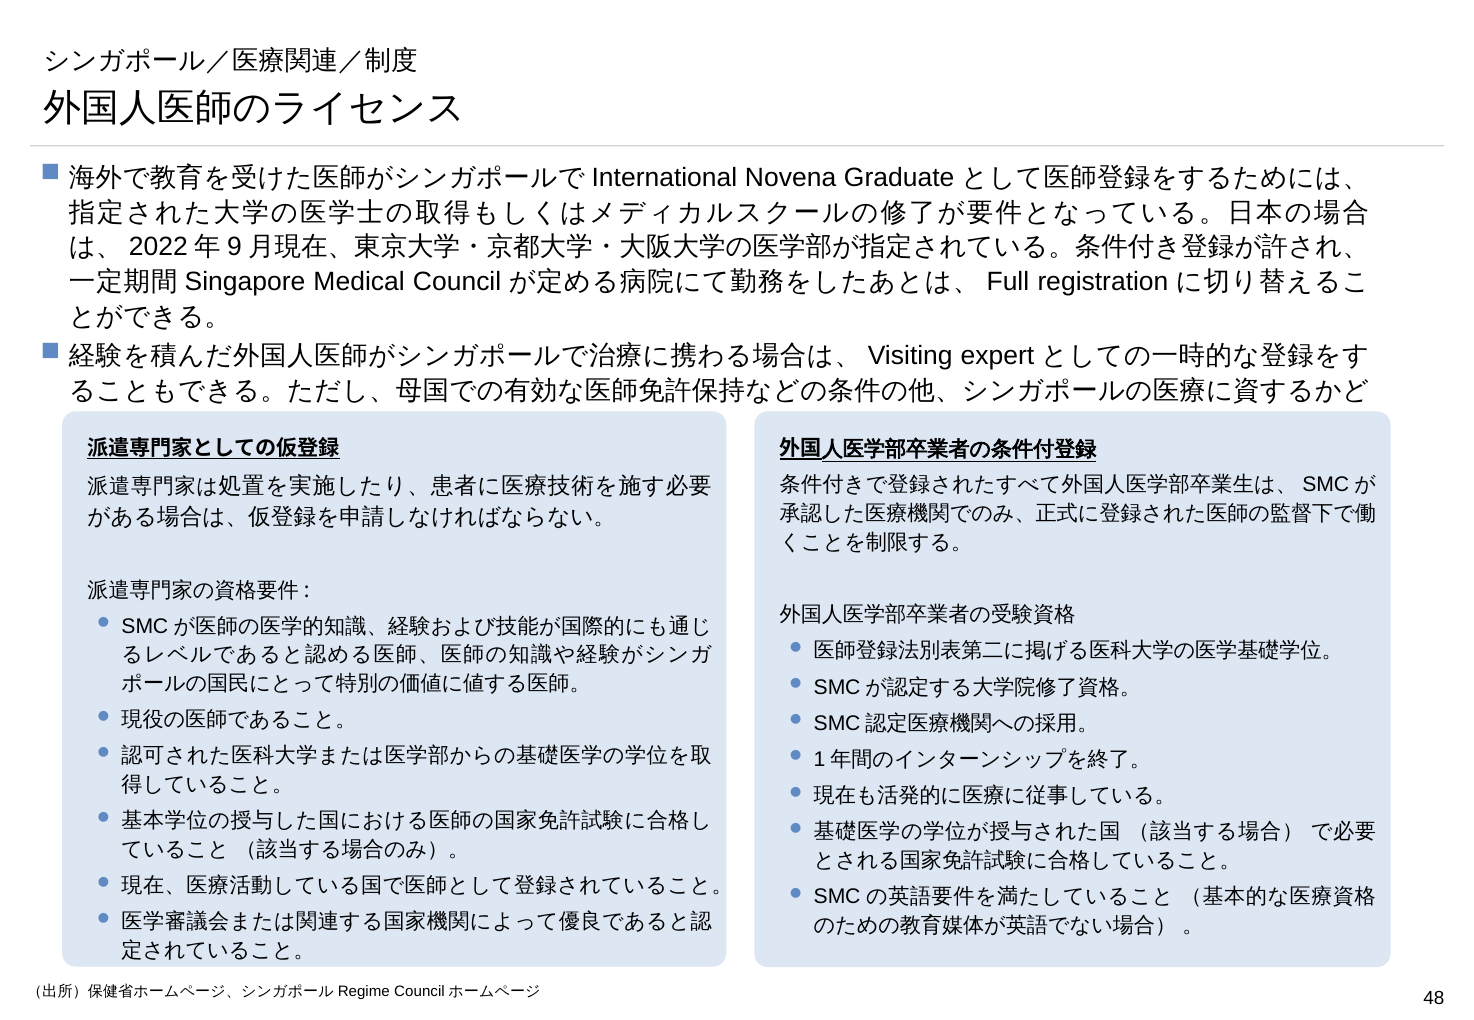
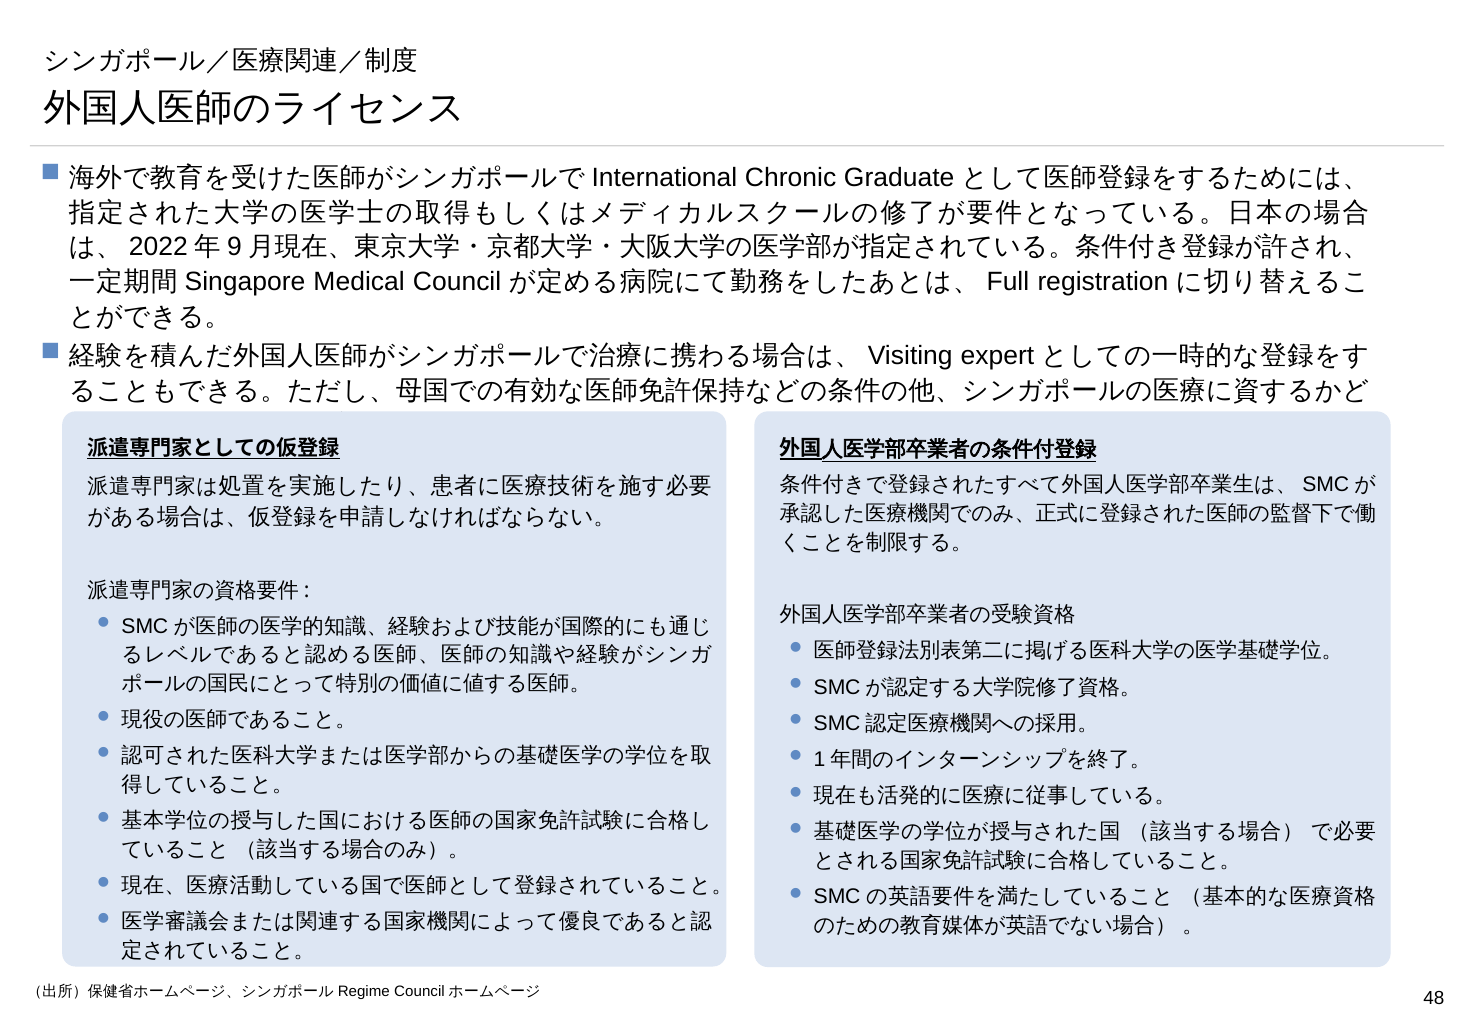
Novena: Novena -> Chronic (791, 178)
